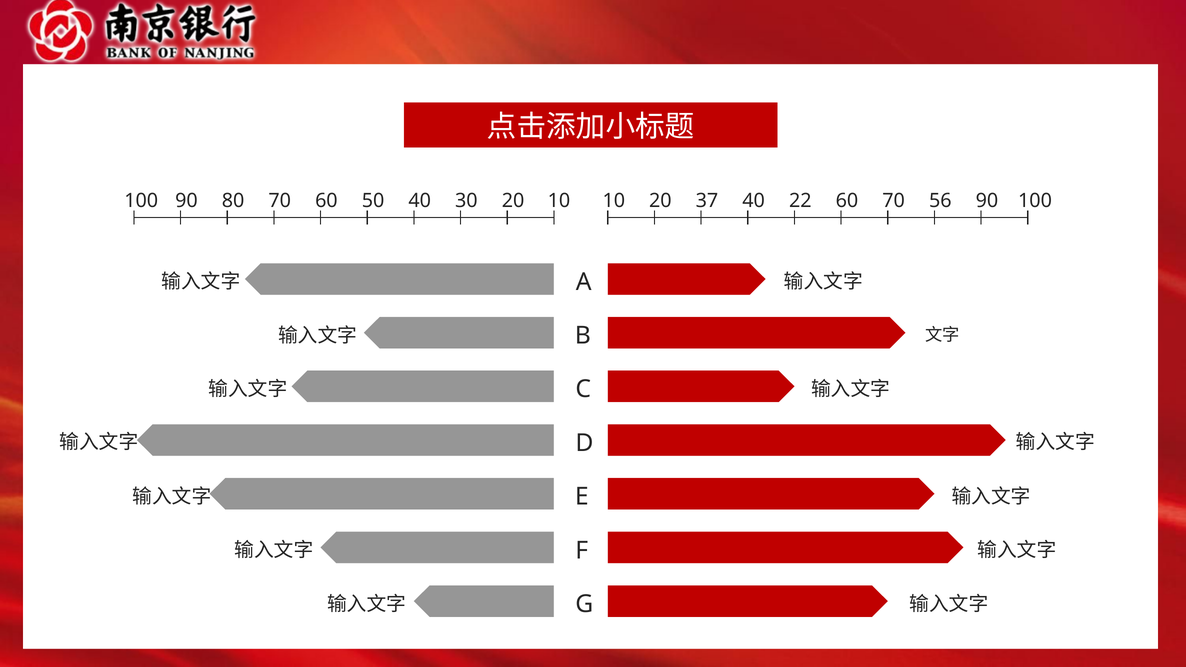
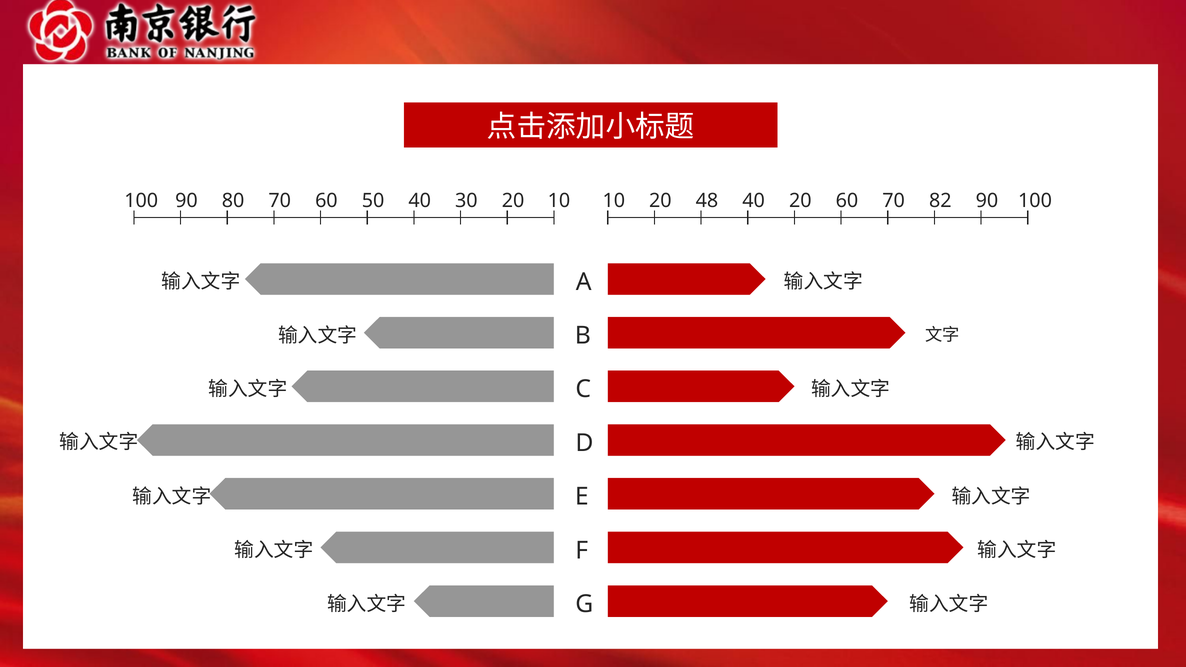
37: 37 -> 48 (707, 201)
40 22: 22 -> 20 (800, 201)
56: 56 -> 82 (940, 201)
